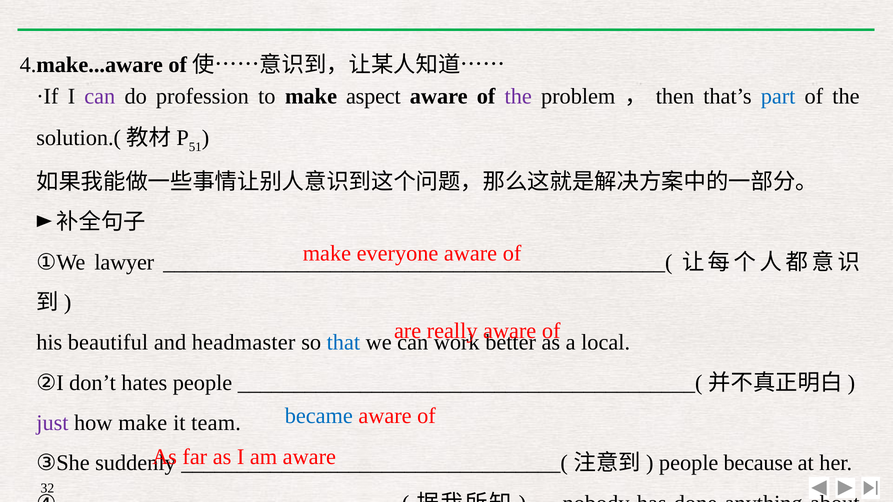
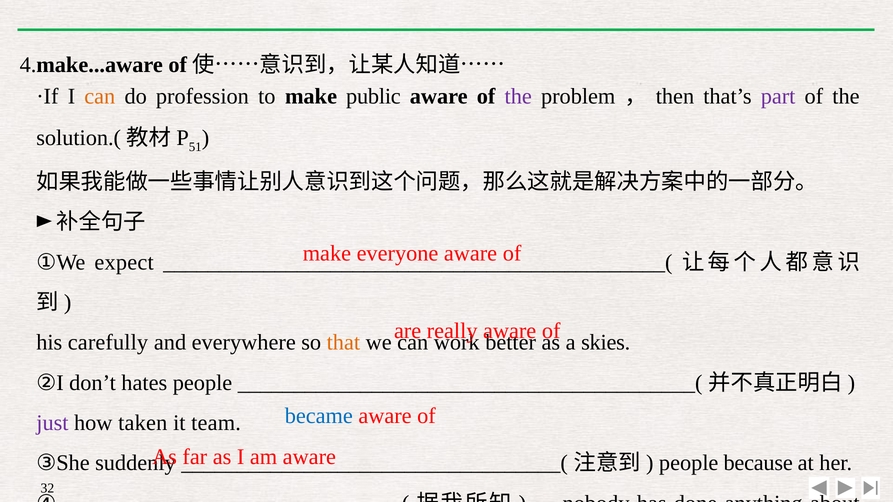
can colour: purple -> orange (100, 96)
aspect: aspect -> public (373, 96)
part colour: blue -> purple (778, 96)
lawyer: lawyer -> expect (124, 262)
beautiful: beautiful -> carefully (108, 343)
headmaster: headmaster -> everywhere (244, 343)
that colour: blue -> orange (343, 343)
local: local -> skies (606, 343)
how make: make -> taken (143, 423)
